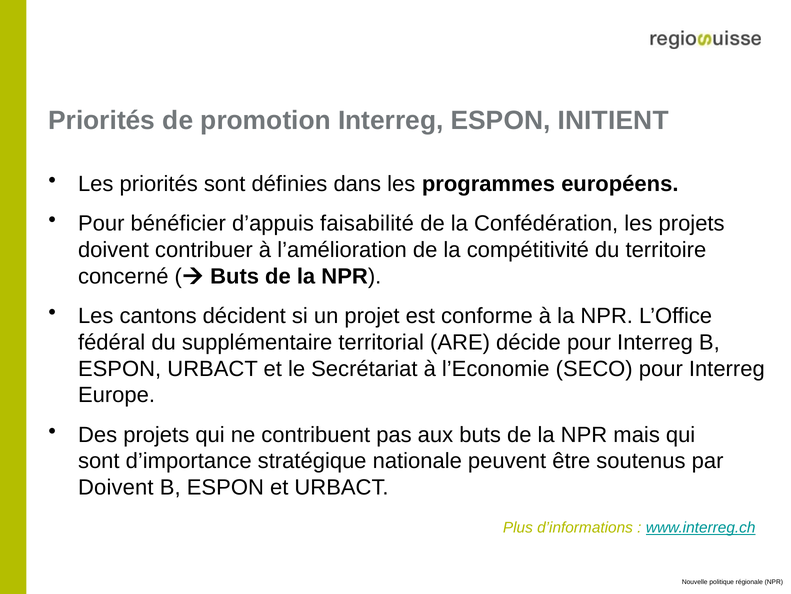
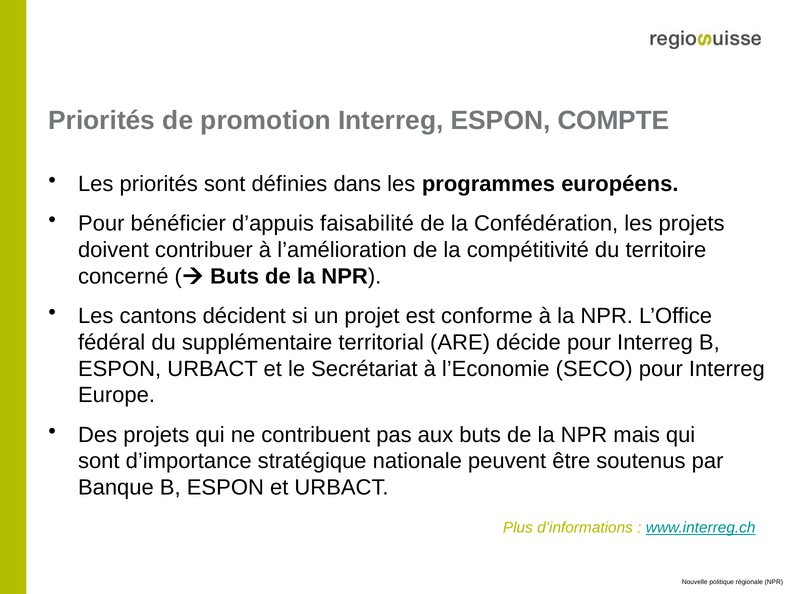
INITIENT: INITIENT -> COMPTE (613, 120)
Doivent: Doivent -> Banque (116, 487)
